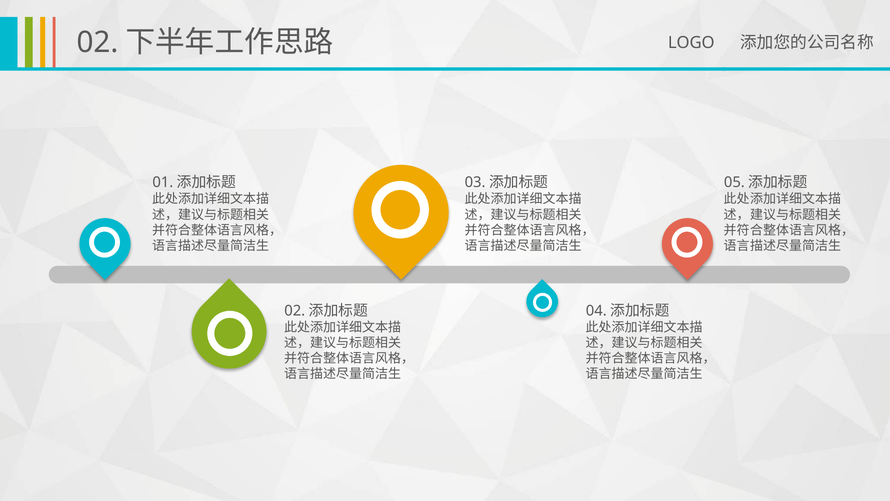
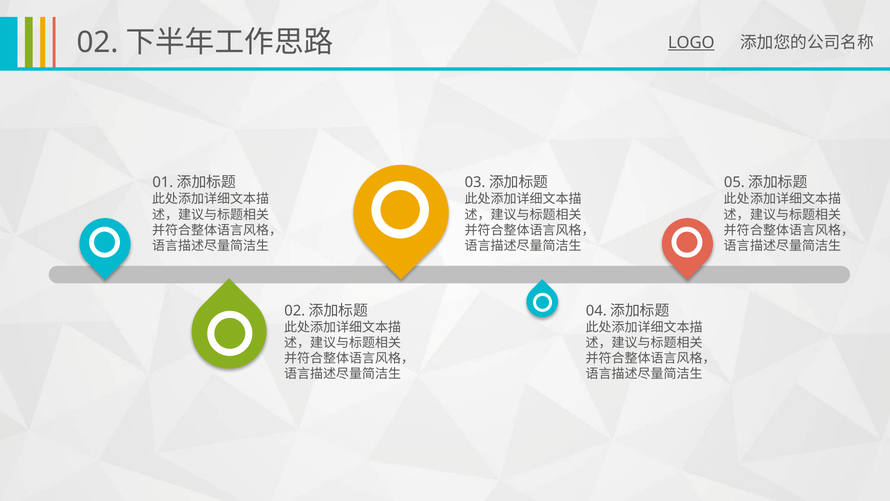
LOGO underline: none -> present (691, 43)
